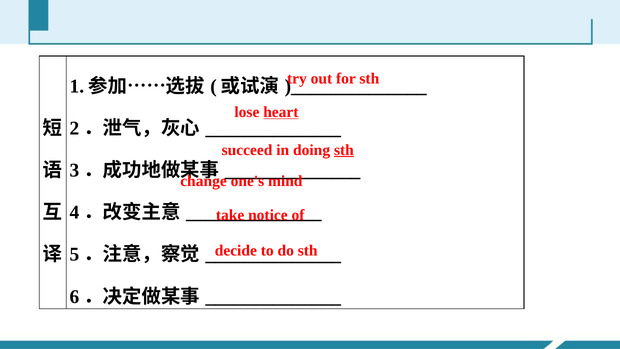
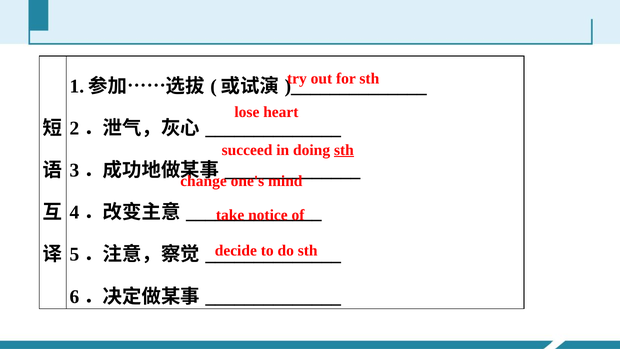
heart underline: present -> none (281, 112)
